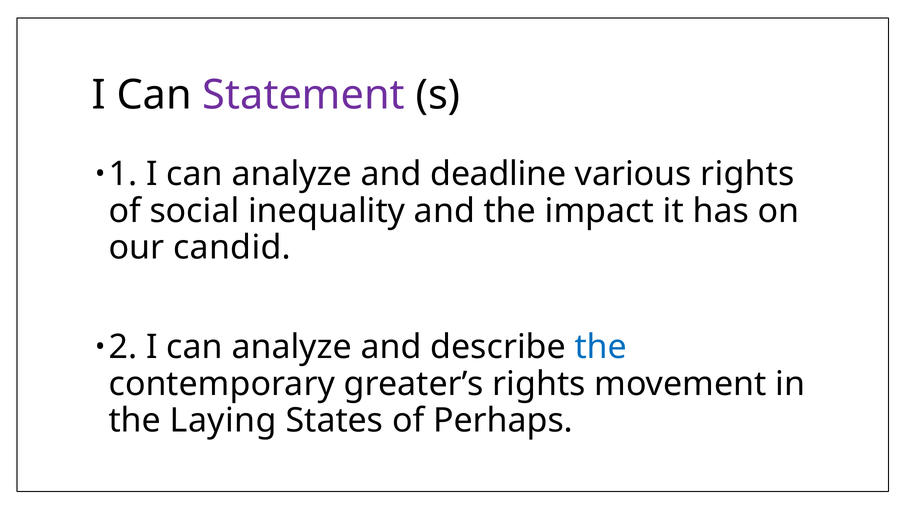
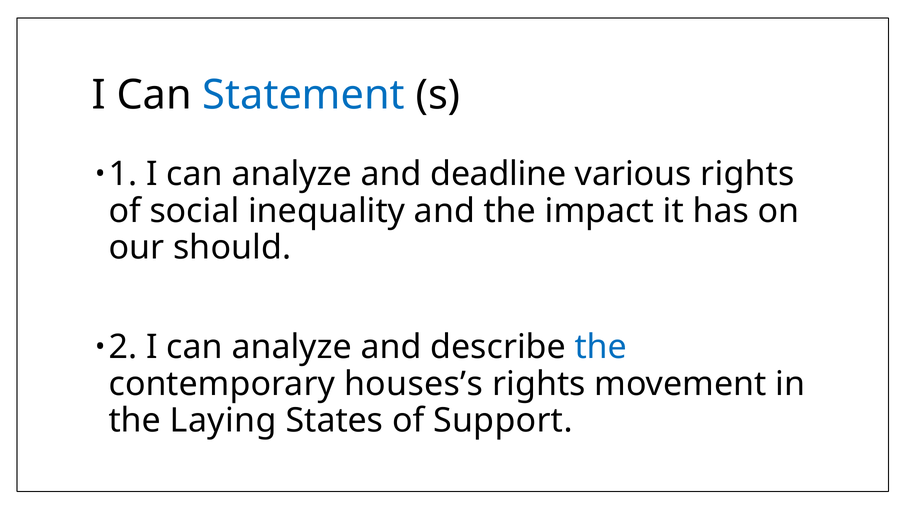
Statement colour: purple -> blue (304, 95)
candid: candid -> should (232, 248)
greater’s: greater’s -> houses’s (413, 384)
Perhaps: Perhaps -> Support (503, 421)
